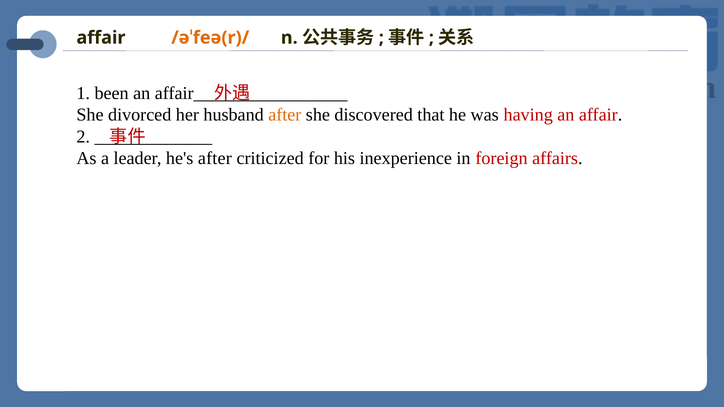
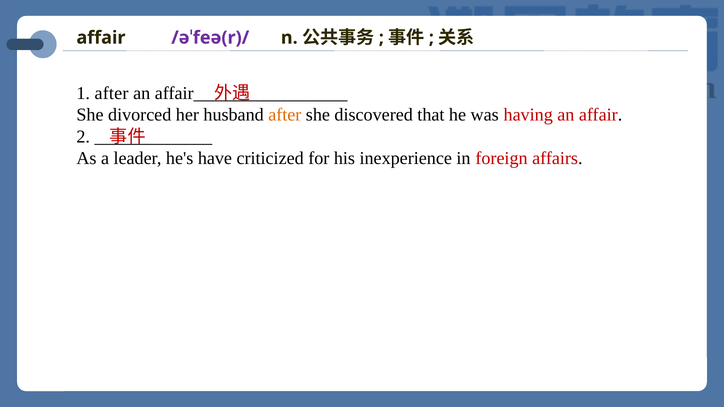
/əˈfeə(r)/ colour: orange -> purple (210, 38)
1 been: been -> after (111, 93)
he's after: after -> have (215, 158)
